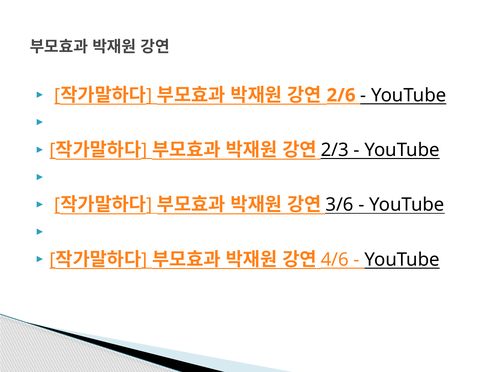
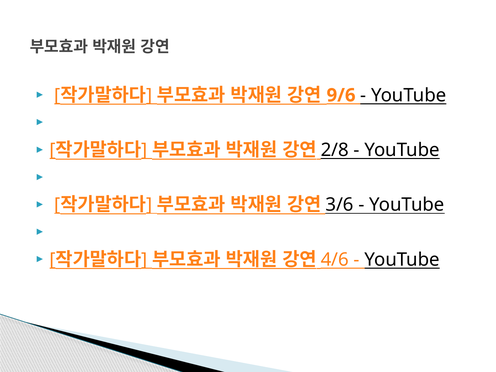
2/6: 2/6 -> 9/6 (341, 95)
2/3: 2/3 -> 2/8 (335, 150)
